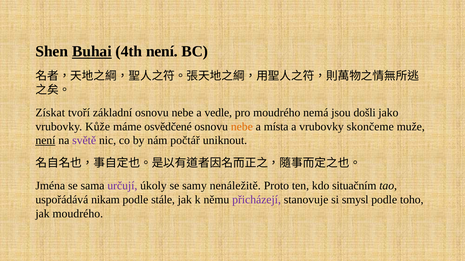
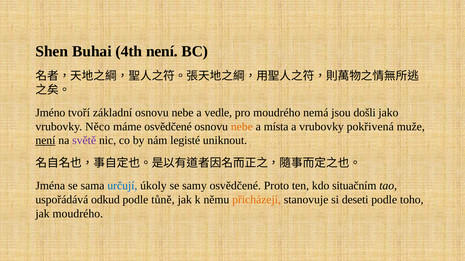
Buhai underline: present -> none (92, 52)
Získat: Získat -> Jméno (50, 113)
Kůže: Kůže -> Něco (98, 127)
skončeme: skončeme -> pokřivená (370, 127)
počtář: počtář -> legisté (185, 141)
určují colour: purple -> blue (122, 186)
samy nenáležitě: nenáležitě -> osvědčené (235, 186)
nikam: nikam -> odkud (105, 200)
stále: stále -> tůně (163, 200)
přicházejí colour: purple -> orange (257, 200)
smysl: smysl -> deseti (355, 200)
